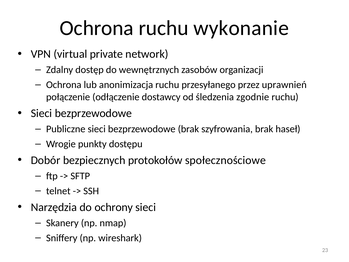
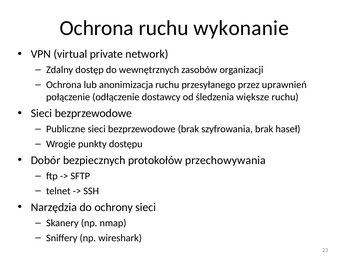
zgodnie: zgodnie -> większe (253, 97)
społecznościowe: społecznościowe -> przechowywania (225, 160)
